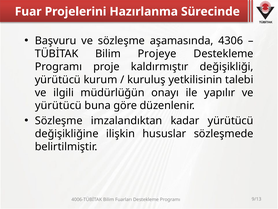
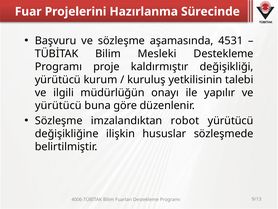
4306: 4306 -> 4531 (231, 41)
Projeye: Projeye -> Mesleki (157, 54)
kadar: kadar -> robot (185, 120)
